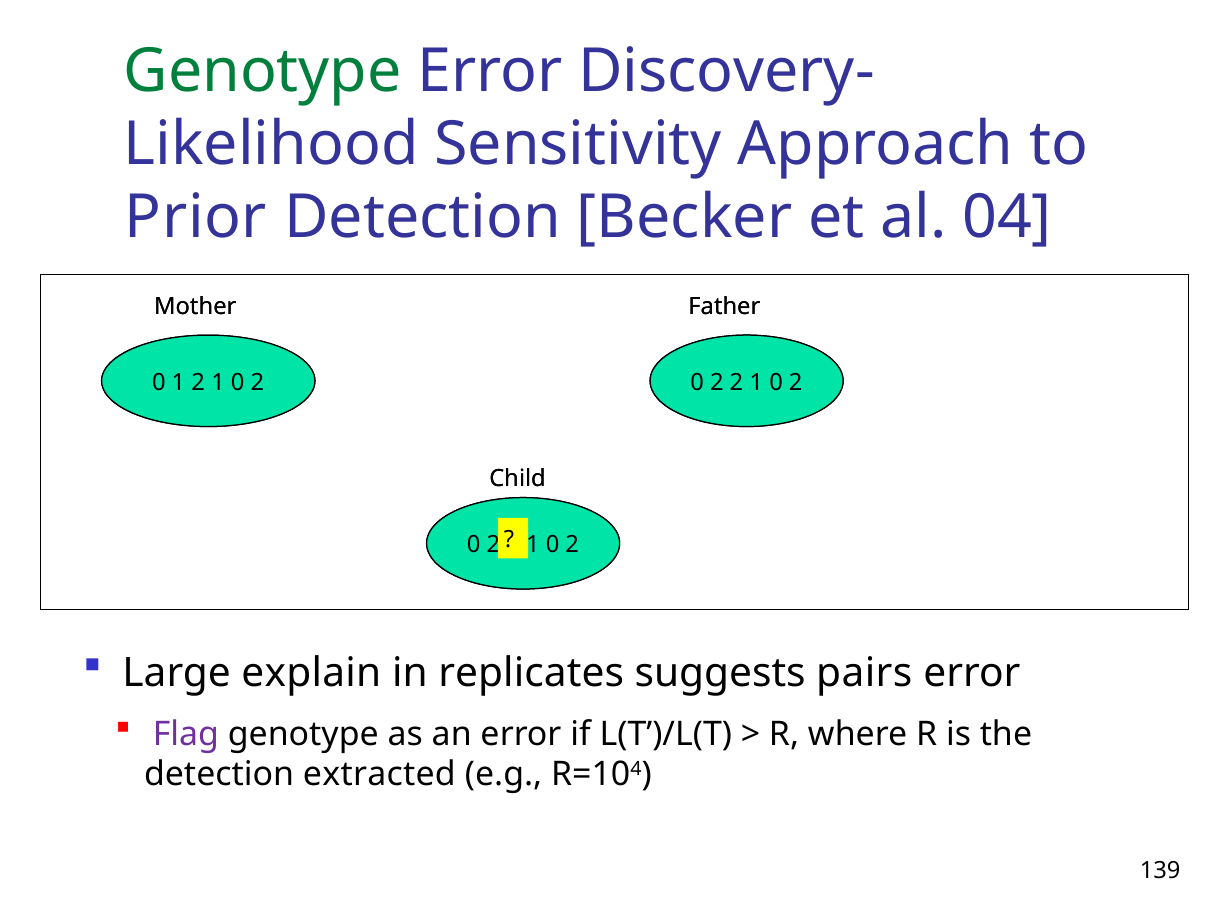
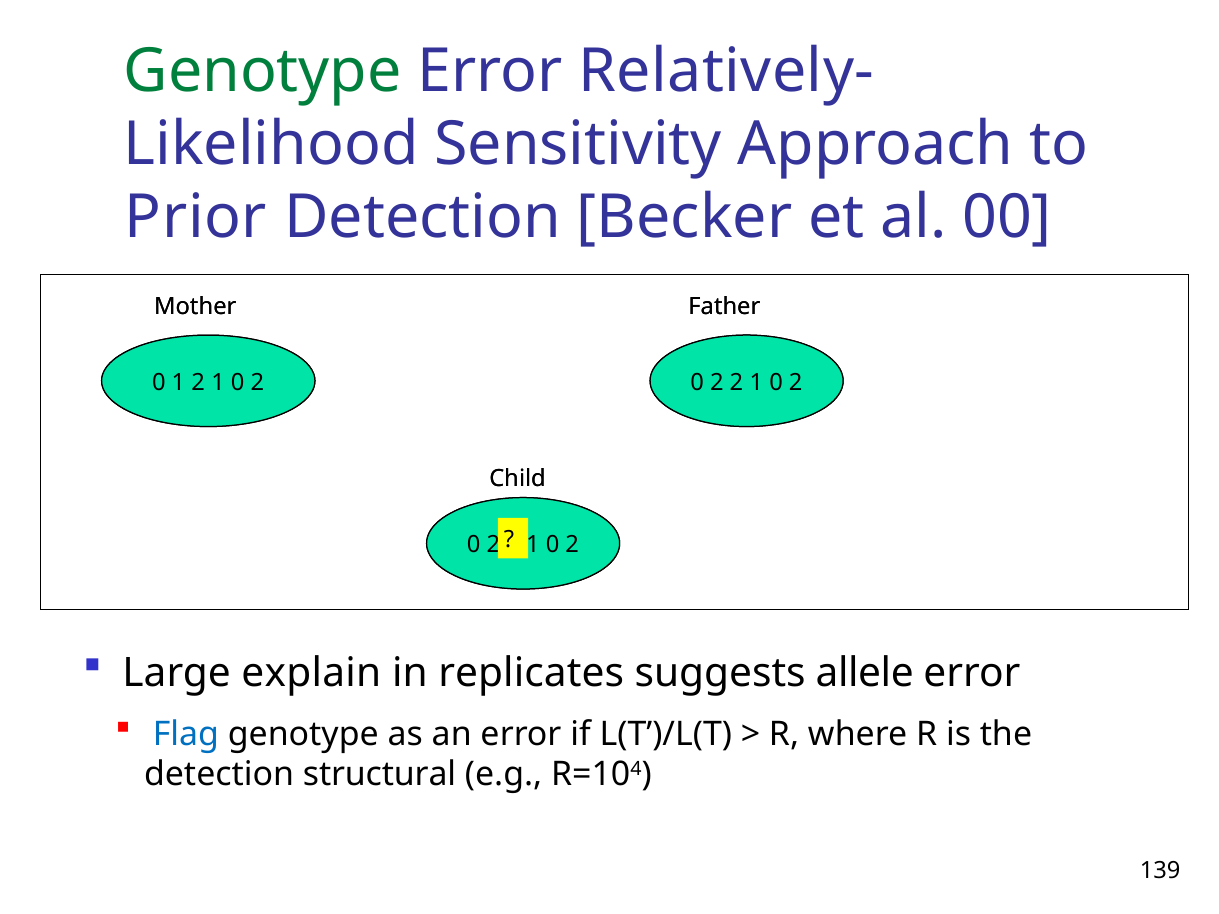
Discovery-: Discovery- -> Relatively- (726, 71)
04: 04 -> 00 (1007, 218)
pairs: pairs -> allele (865, 673)
Flag colour: purple -> blue (186, 734)
extracted: extracted -> structural (380, 775)
